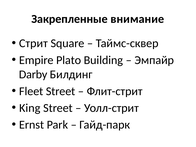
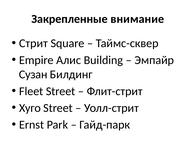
Plato: Plato -> Алис (69, 60)
Darby: Darby -> Сузан (33, 74)
King: King -> Хуго (30, 108)
